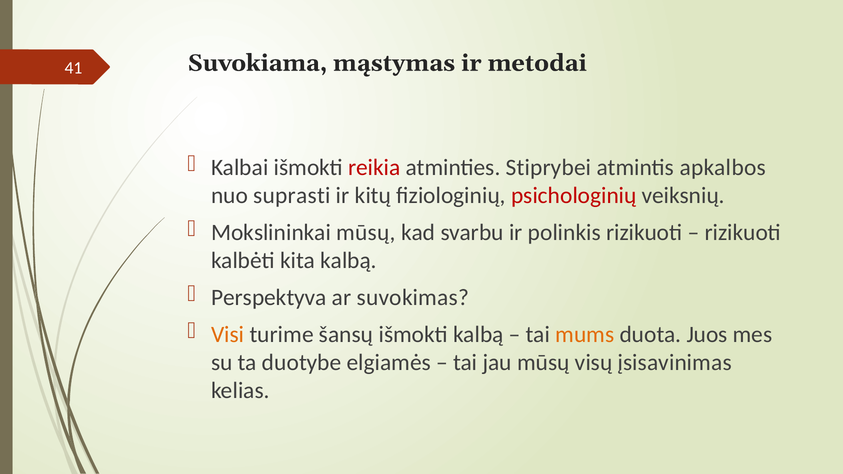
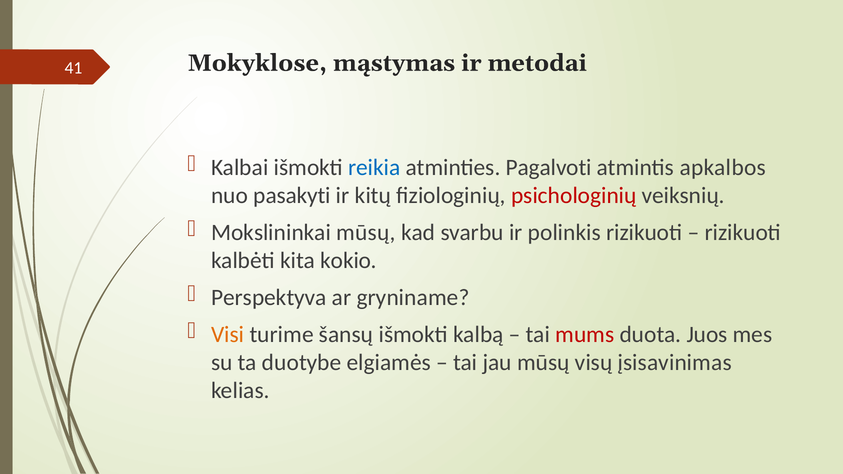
Suvokiama: Suvokiama -> Mokyklose (257, 63)
reikia colour: red -> blue (374, 167)
Stiprybei: Stiprybei -> Pagalvoti (549, 167)
suprasti: suprasti -> pasakyti (292, 196)
kita kalbą: kalbą -> kokio (349, 261)
suvokimas: suvokimas -> gryniname (413, 298)
mums colour: orange -> red (585, 335)
